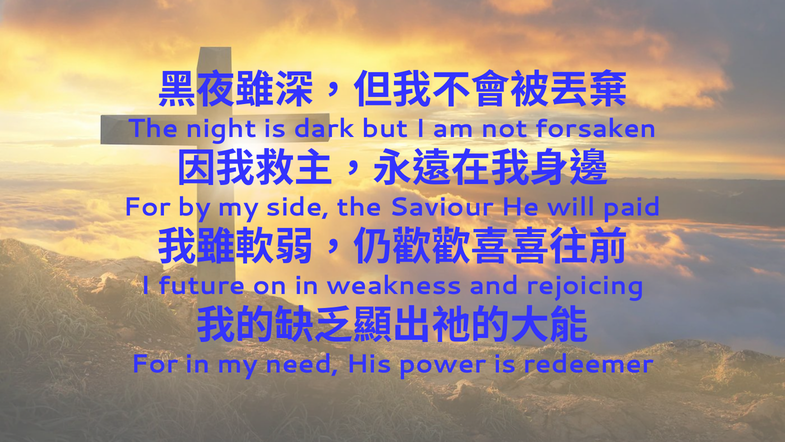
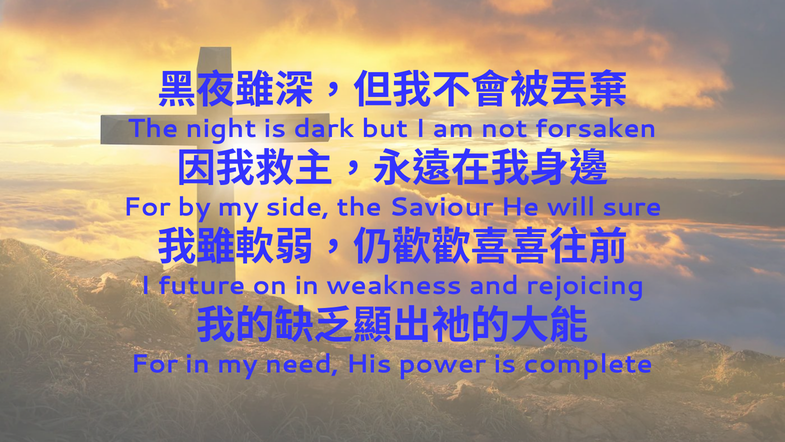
paid: paid -> sure (632, 207)
redeemer: redeemer -> complete (589, 364)
